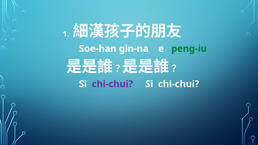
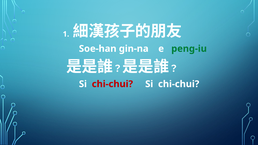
chi-chui colour: purple -> red (112, 84)
